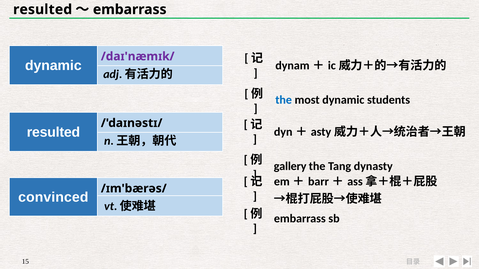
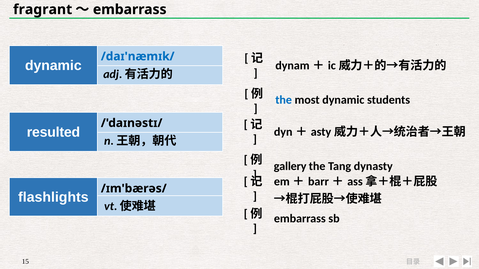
resulted: resulted -> fragrant (43, 10)
/daɪ'næmɪk/ colour: purple -> blue (138, 56)
convinced: convinced -> flashlights (53, 198)
